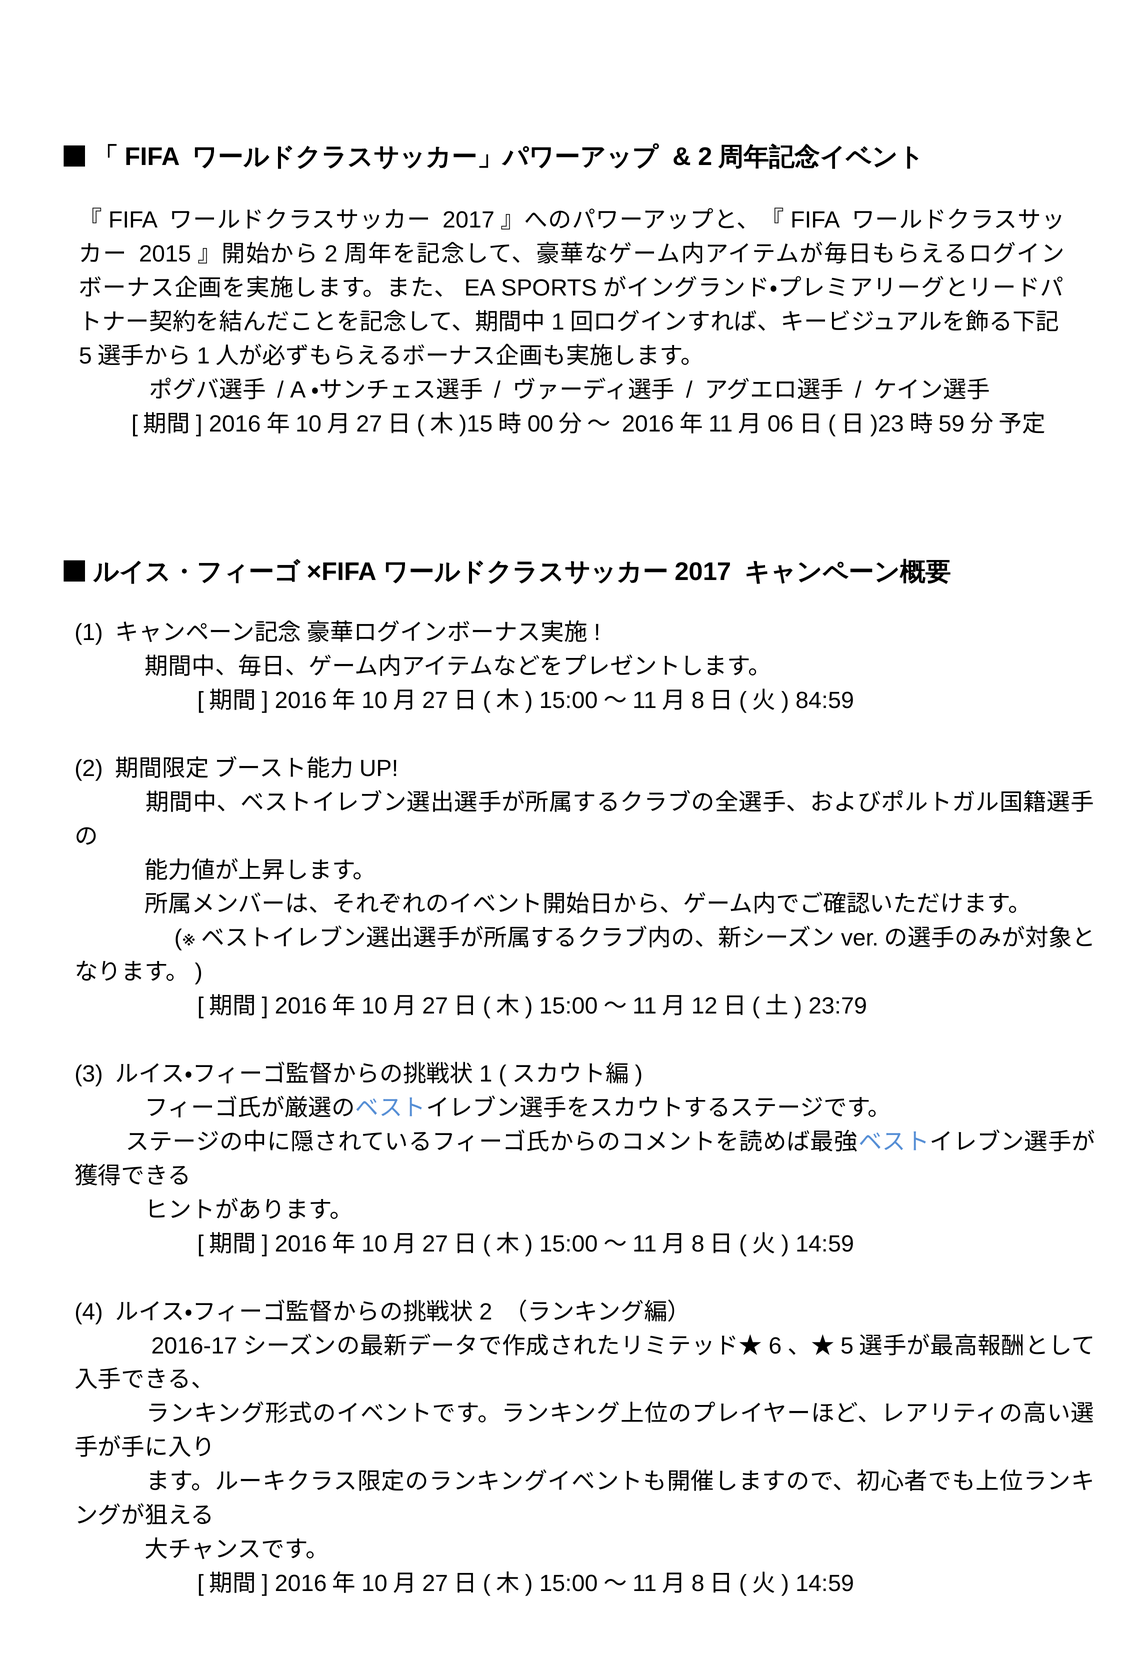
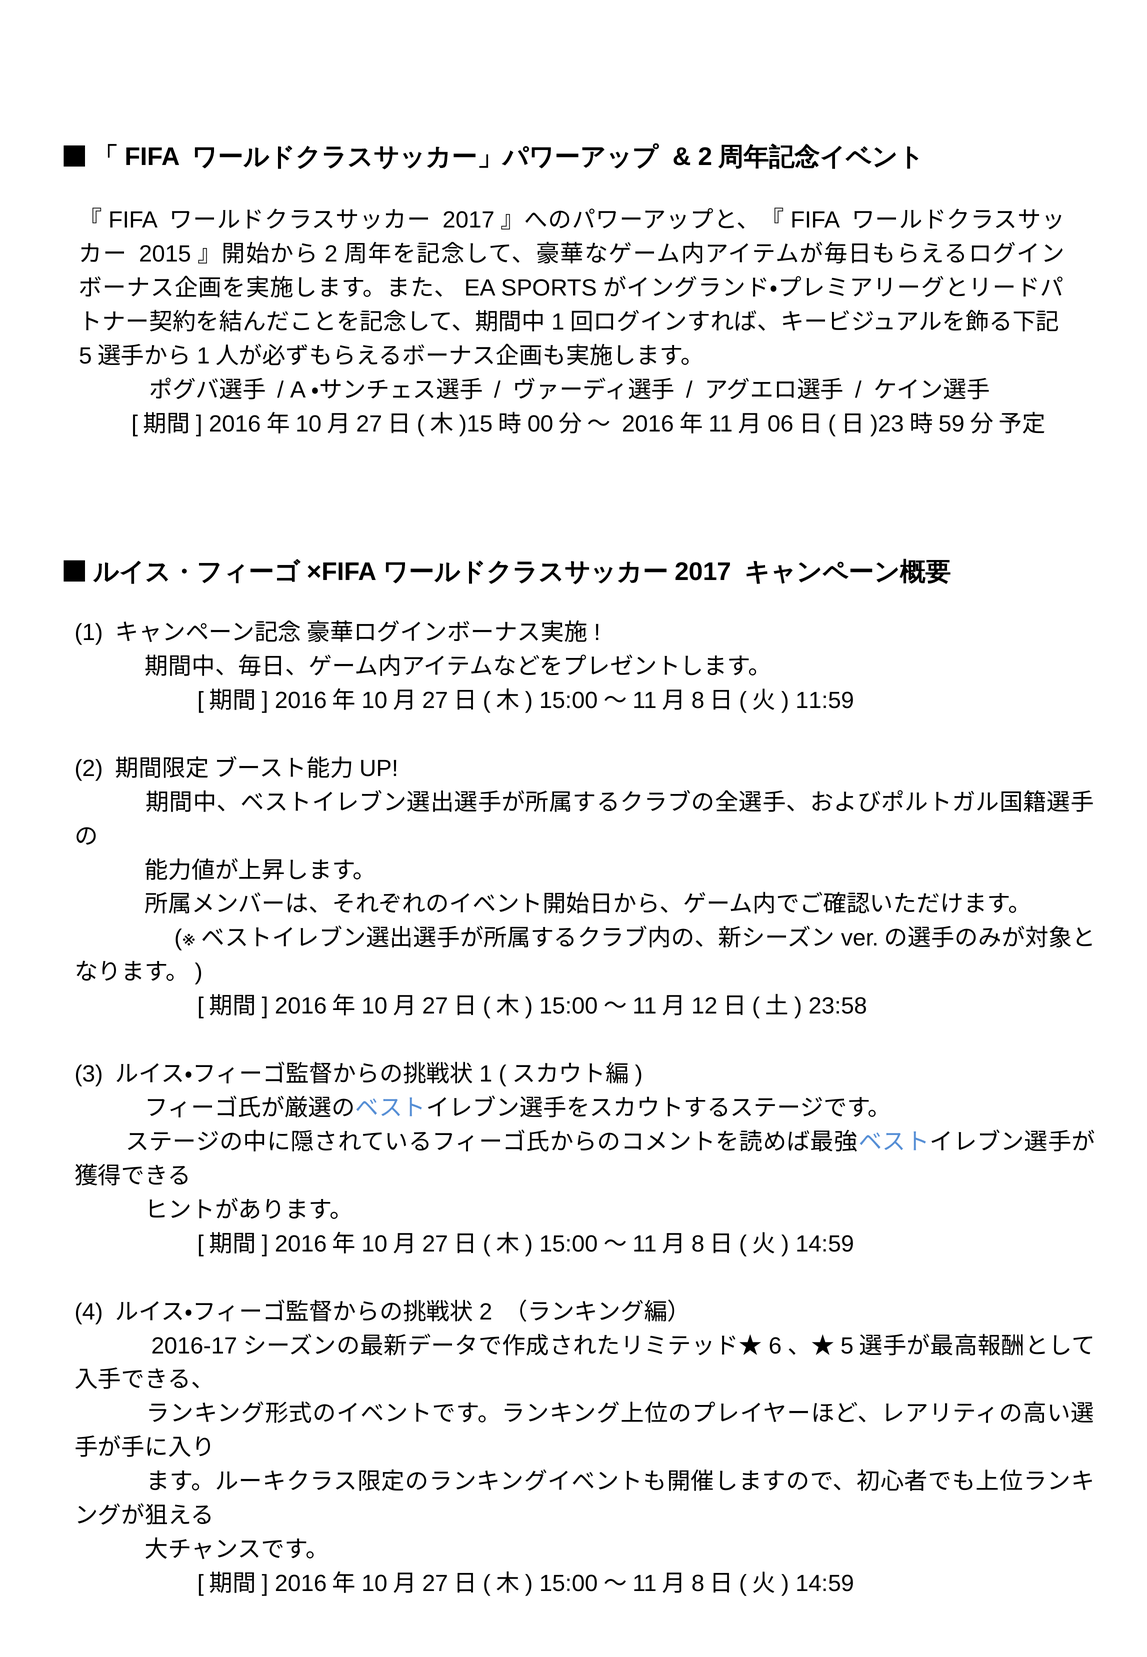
84:59: 84:59 -> 11:59 (825, 700)
23:79: 23:79 -> 23:58 (838, 1006)
